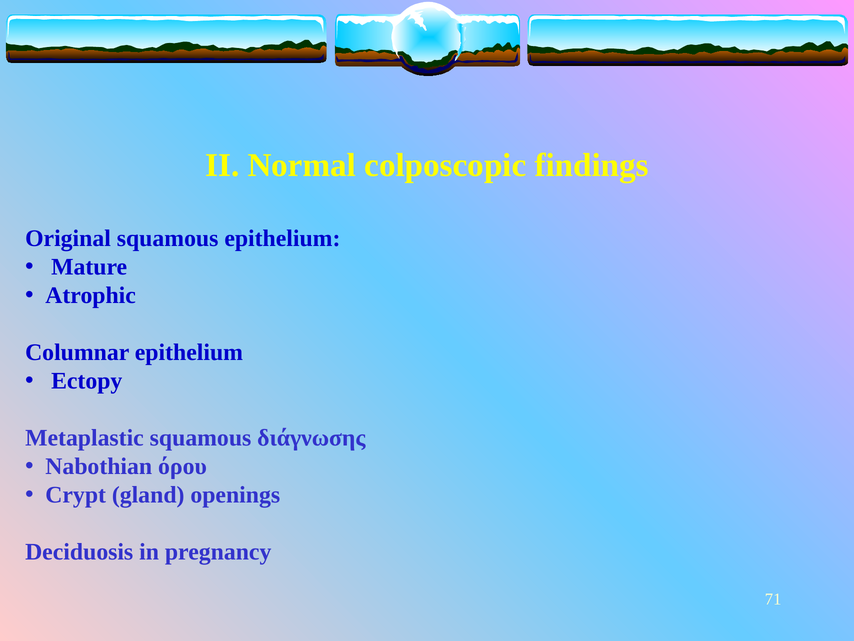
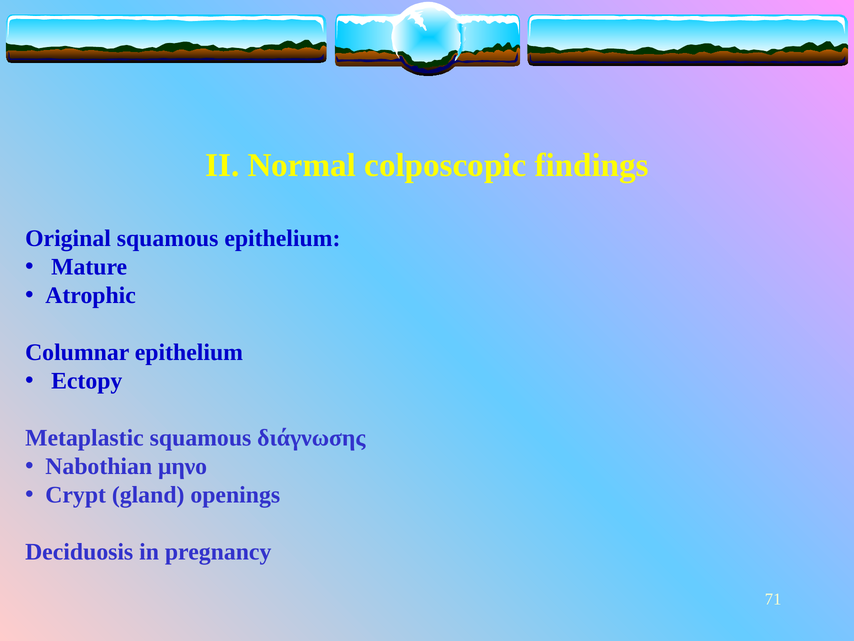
όρου: όρου -> μηνο (183, 466)
